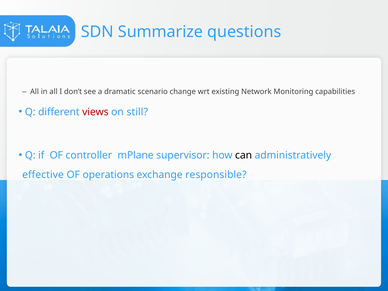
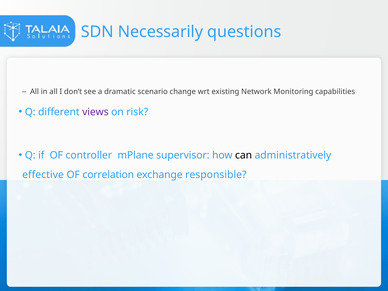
Summarize: Summarize -> Necessarily (161, 32)
views colour: red -> purple (95, 112)
still: still -> risk (137, 112)
operations: operations -> correlation (108, 175)
